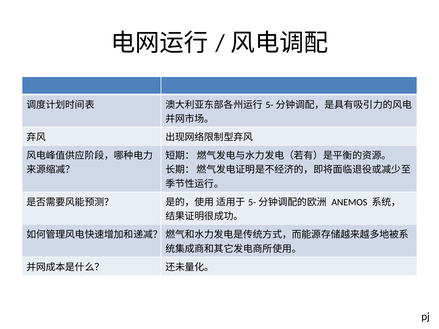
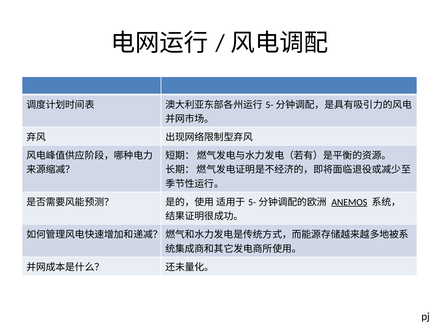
ANEMOS underline: none -> present (349, 202)
